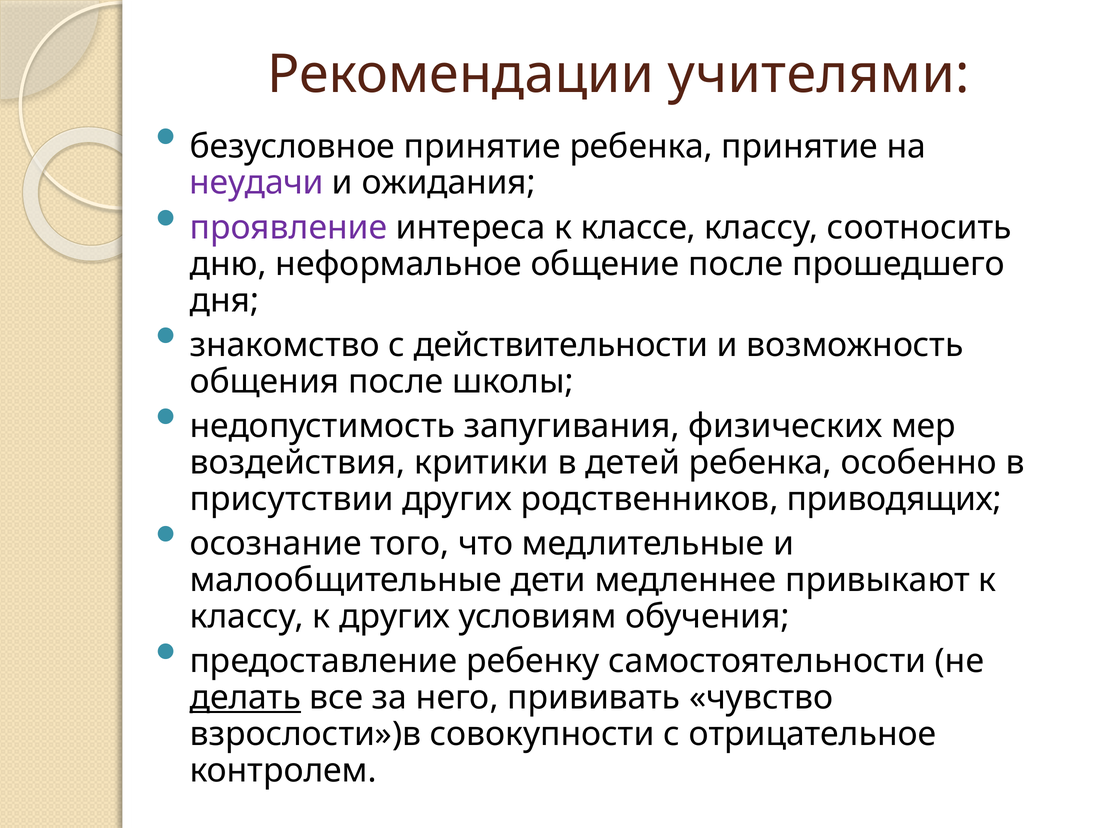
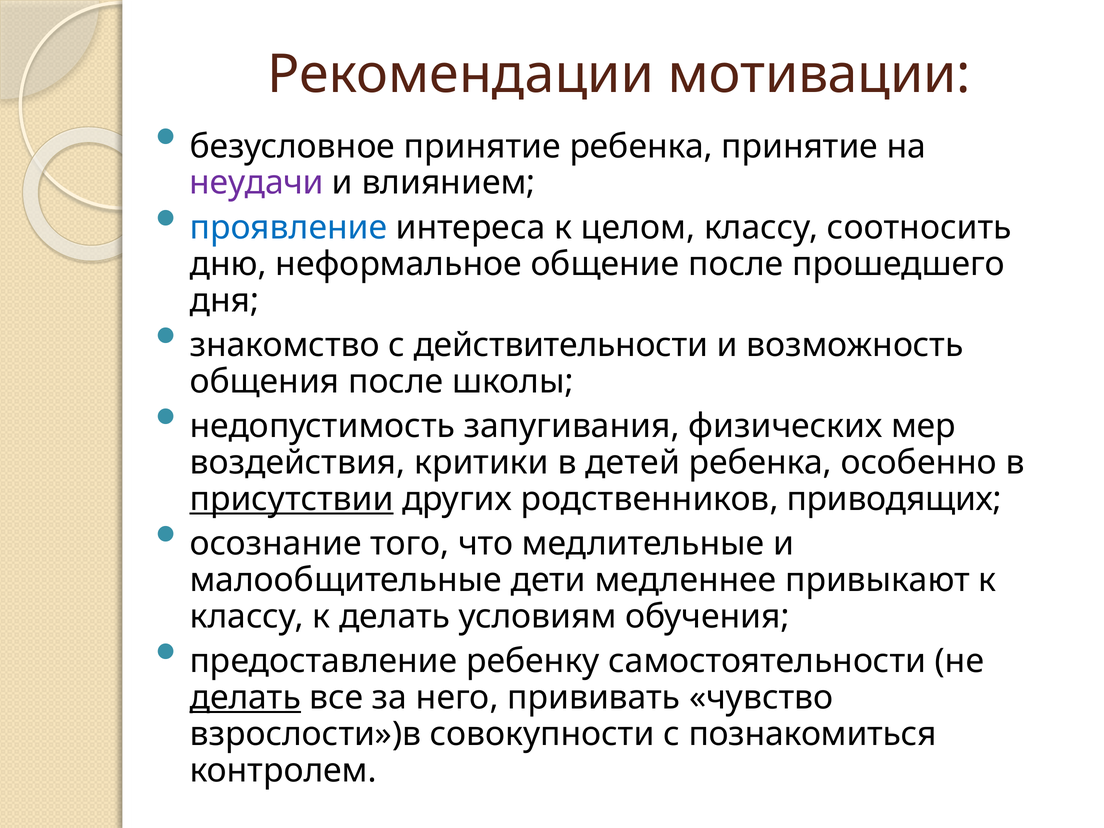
учителями: учителями -> мотивации (819, 75)
ожидания: ожидания -> влиянием (448, 183)
проявление colour: purple -> blue (288, 228)
классе: классе -> целом (638, 228)
присутствии underline: none -> present (292, 499)
к других: других -> делать (395, 617)
отрицательное: отрицательное -> познакомиться (813, 734)
